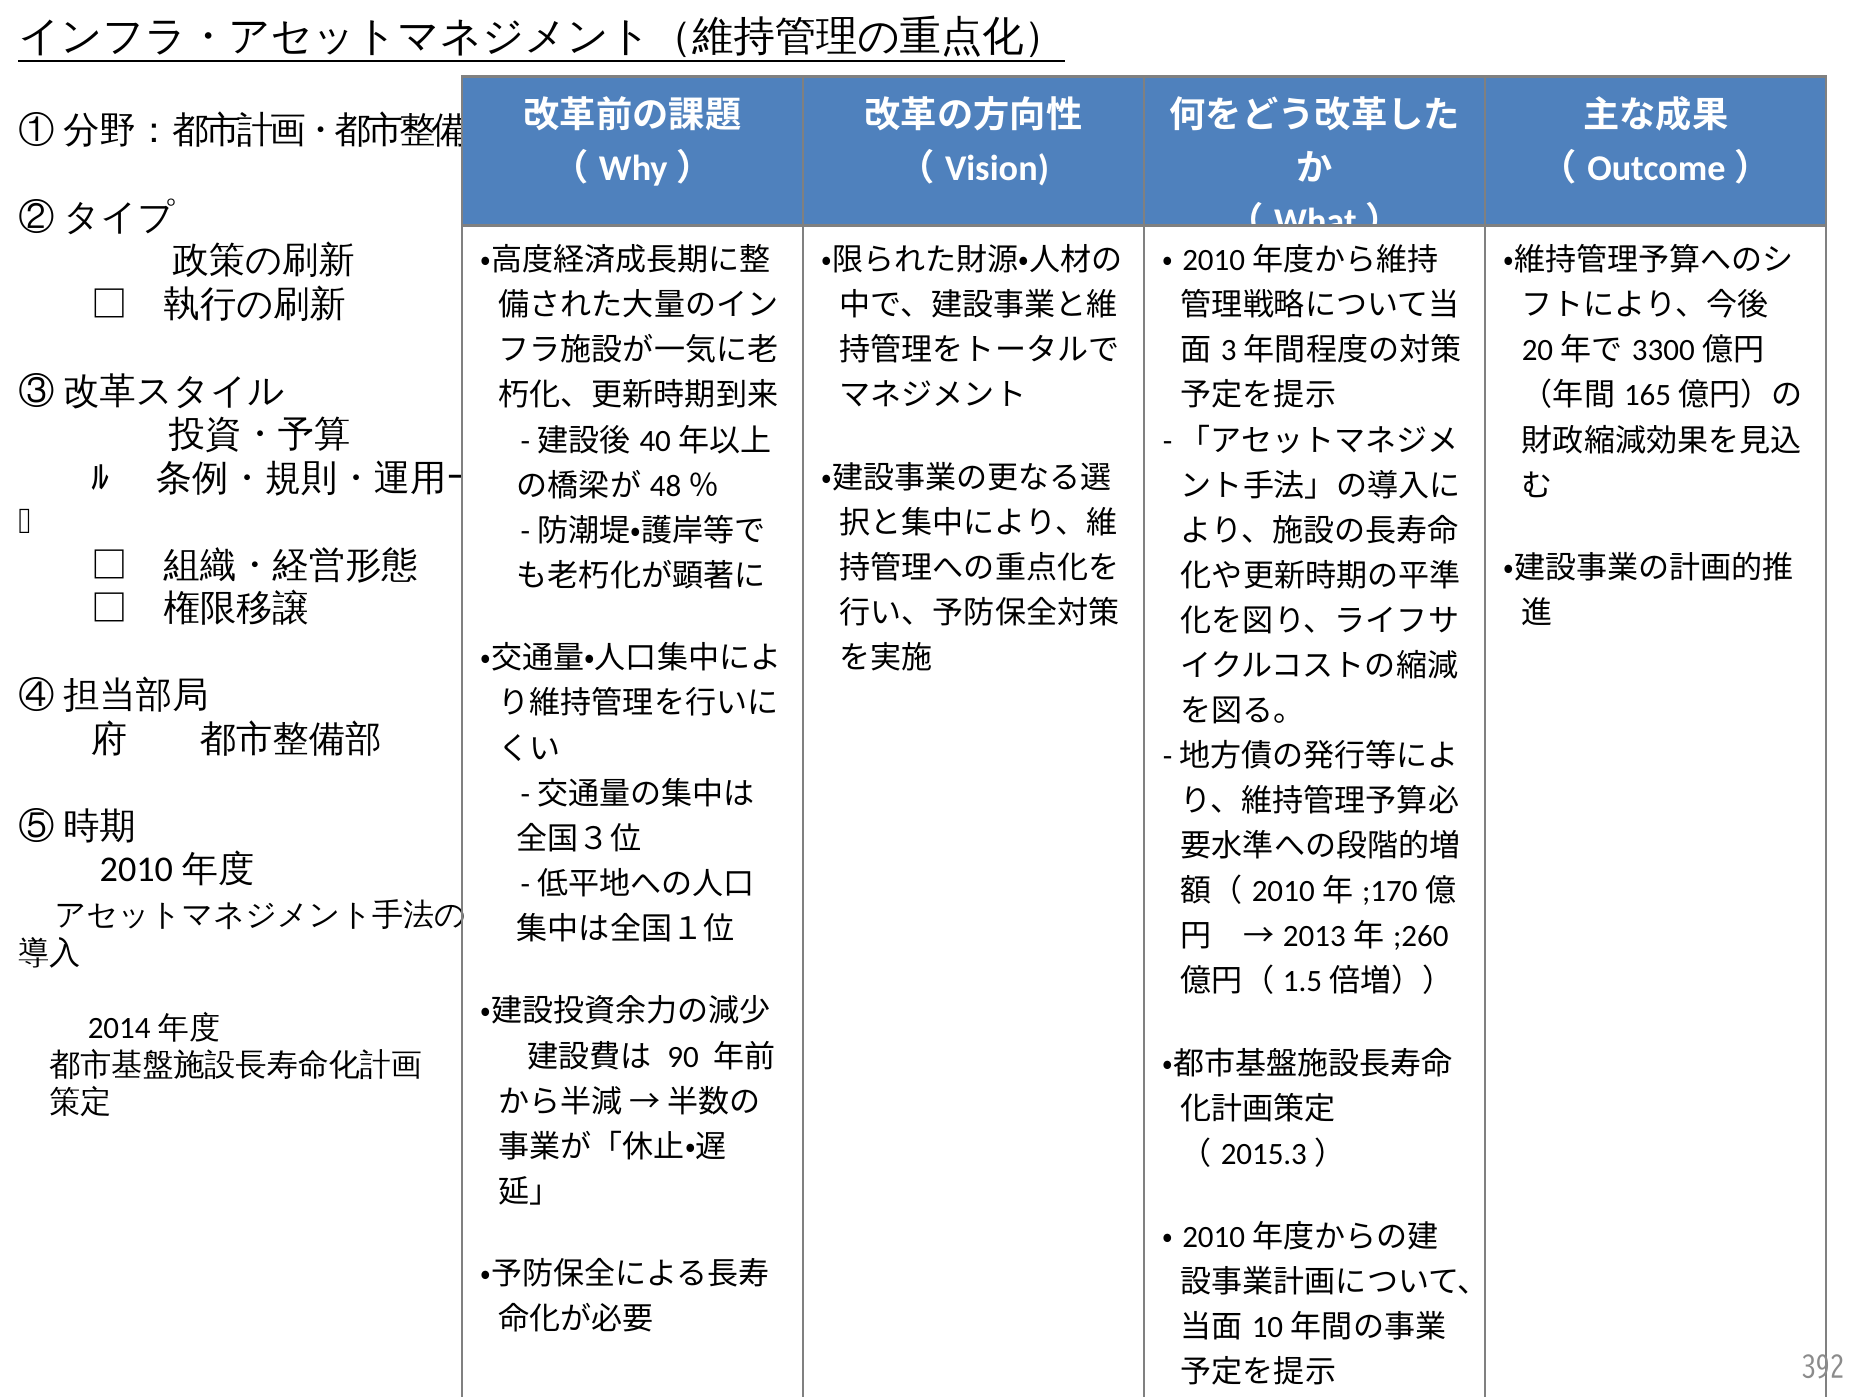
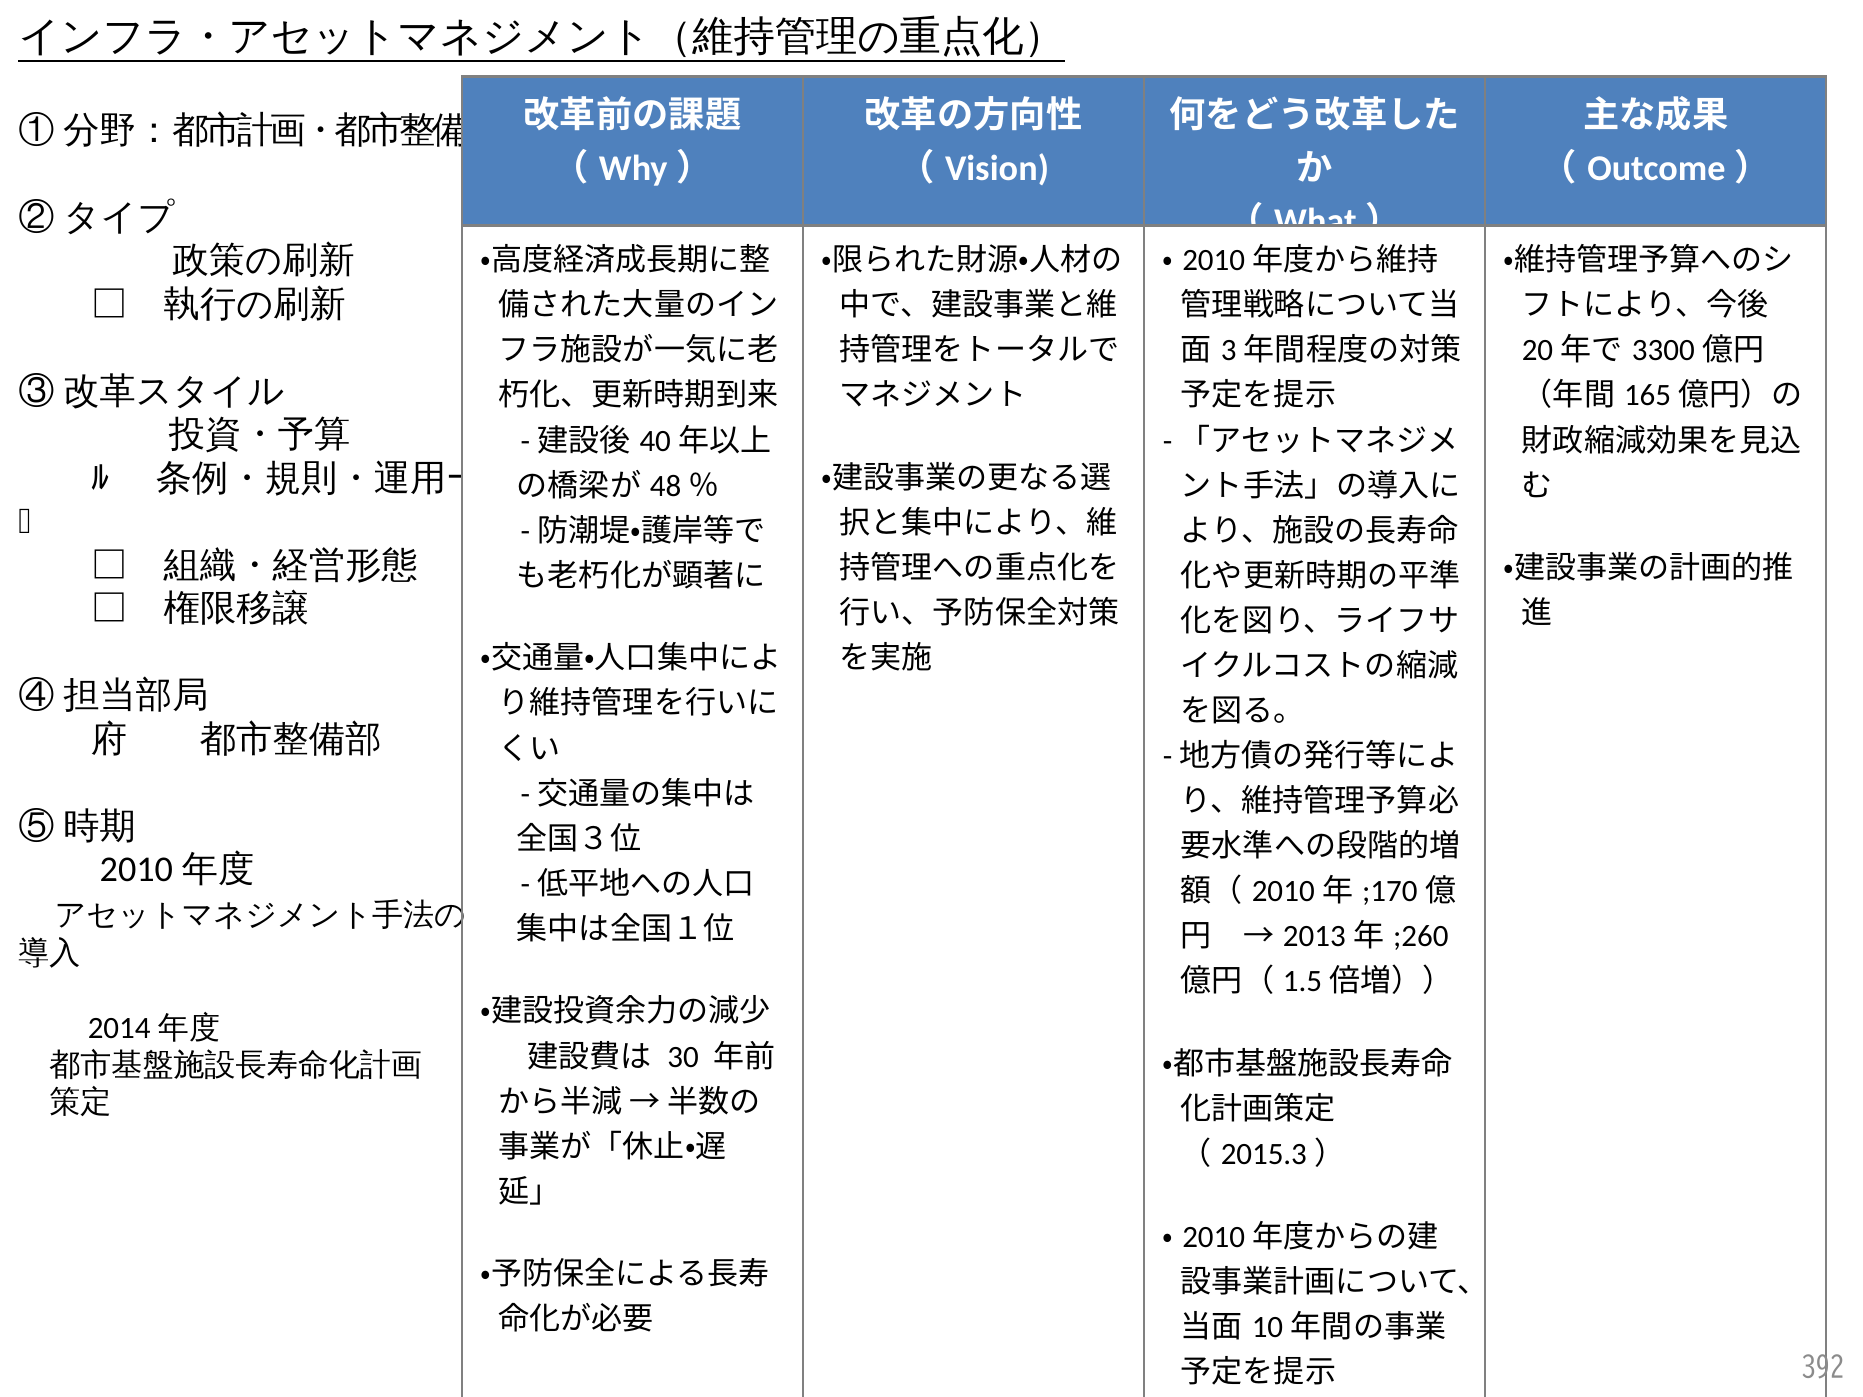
90: 90 -> 30 (683, 1057)
